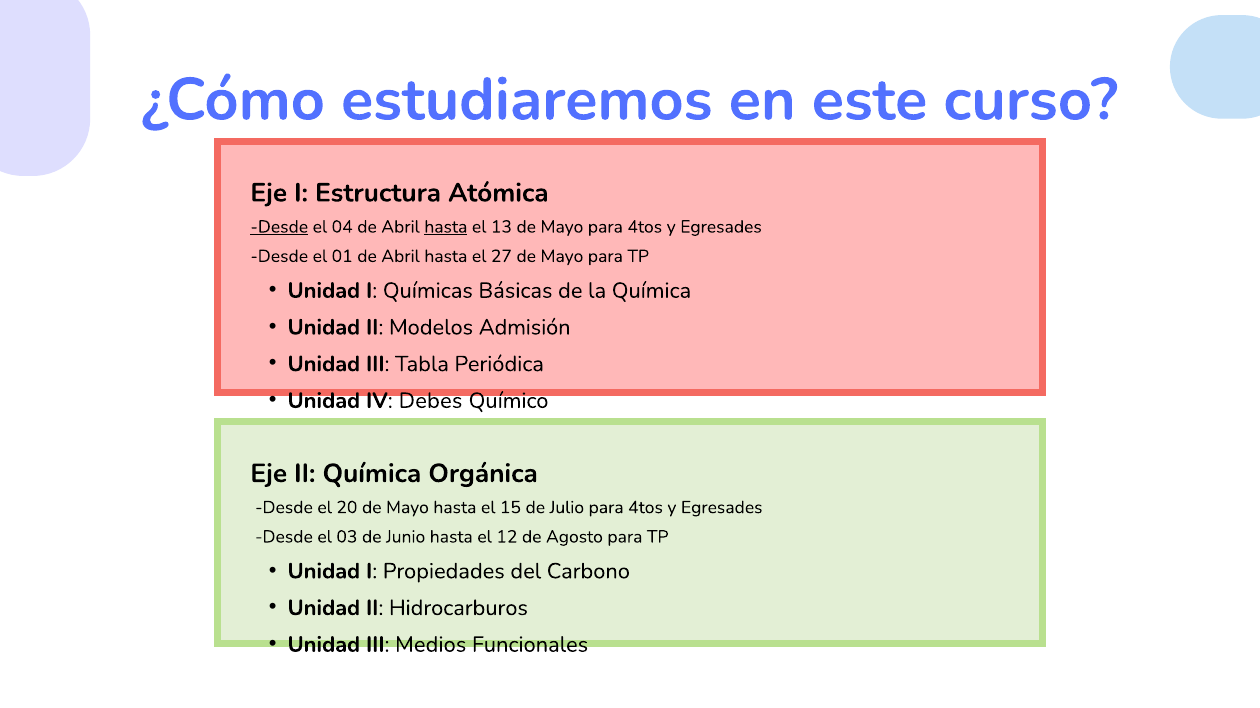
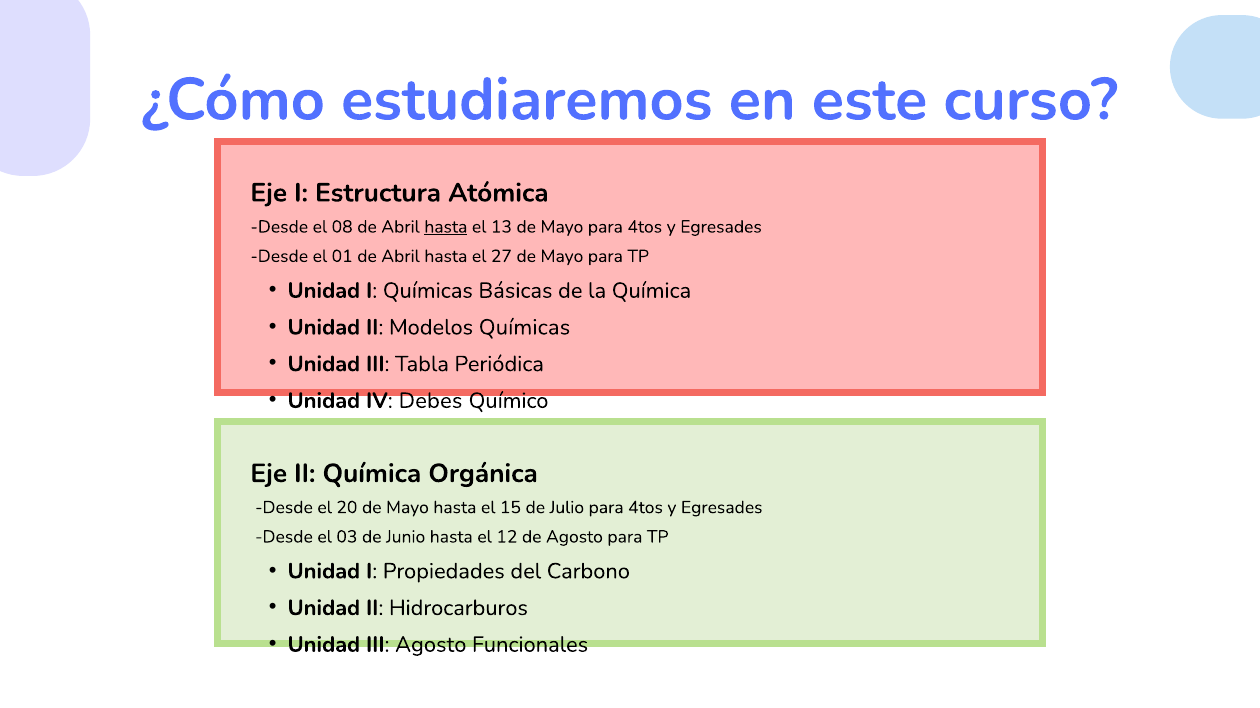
Desde underline: present -> none (279, 227)
04: 04 -> 08 (342, 227)
Modelos Admisión: Admisión -> Químicas (524, 328)
III Medios: Medios -> Agosto (431, 645)
